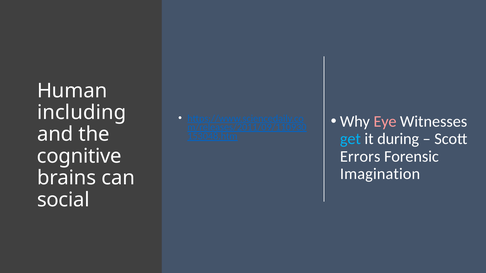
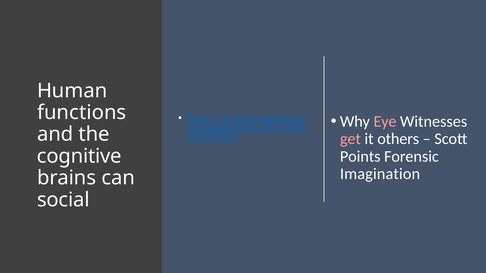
including: including -> functions (82, 113)
get colour: light blue -> pink (350, 139)
during: during -> others (398, 139)
Errors: Errors -> Points (360, 157)
